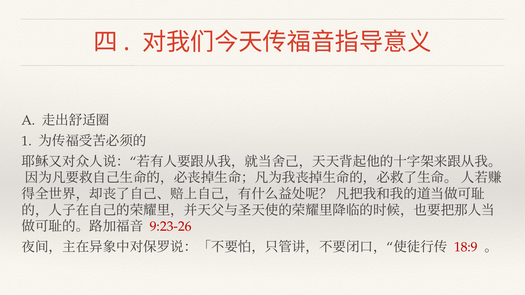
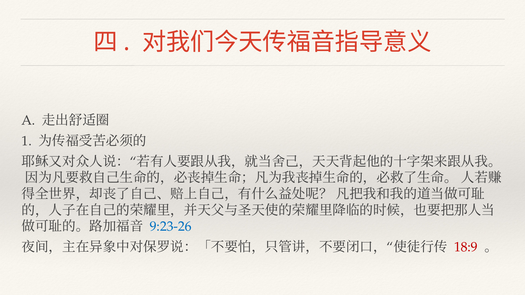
9:23-26 colour: red -> blue (171, 227)
